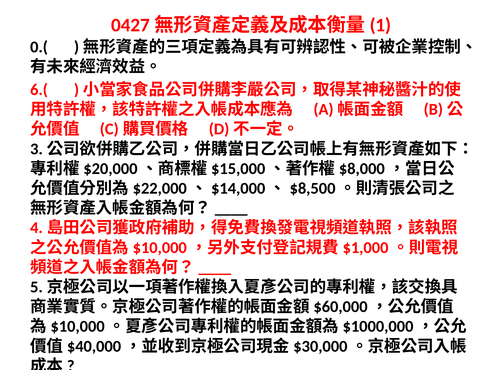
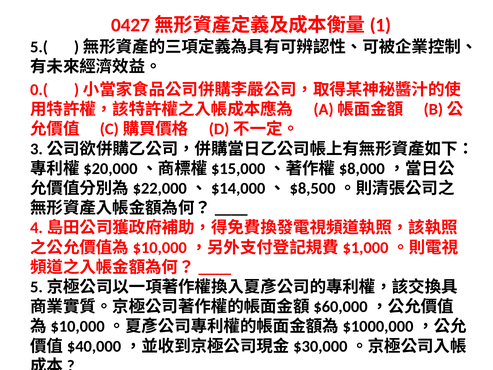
0.(: 0.( -> 5.( (39, 47)
6.(: 6.( -> 0.( (39, 90)
